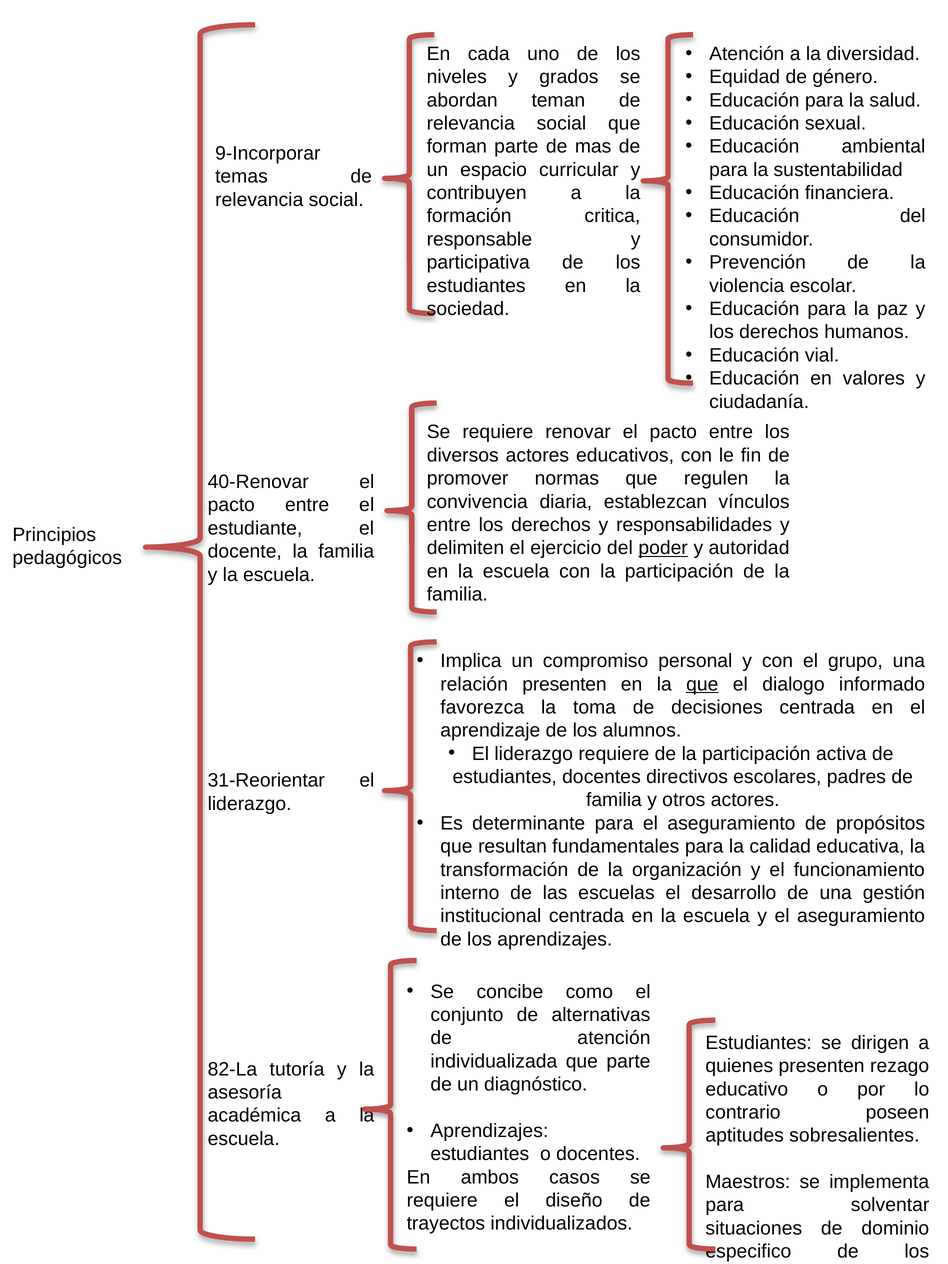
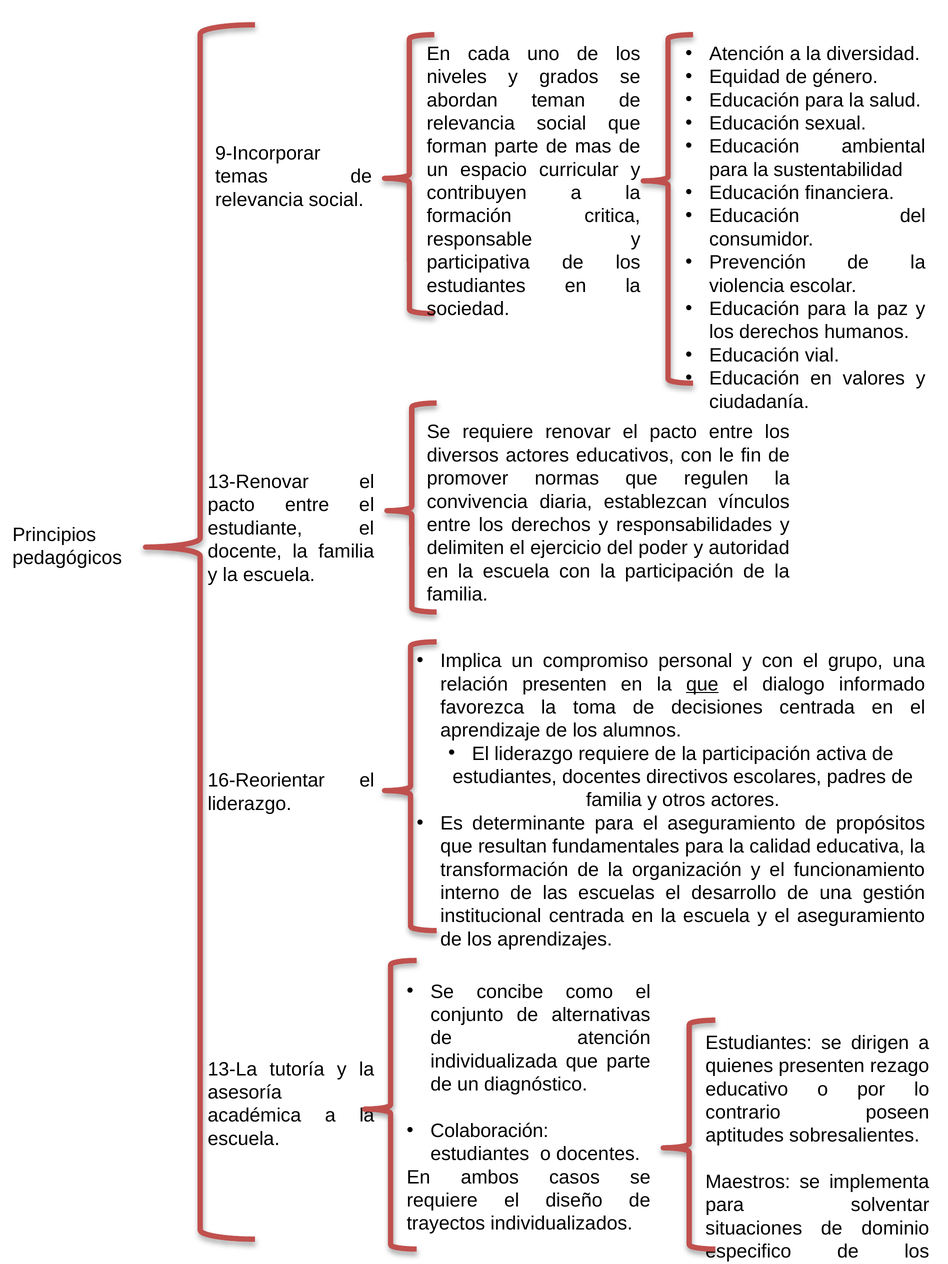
40-Renovar: 40-Renovar -> 13-Renovar (258, 482)
poder underline: present -> none (663, 548)
31-Reorientar: 31-Reorientar -> 16-Reorientar (266, 781)
82-La: 82-La -> 13-La (232, 1069)
Aprendizajes: Aprendizajes -> Colaboración (489, 1131)
